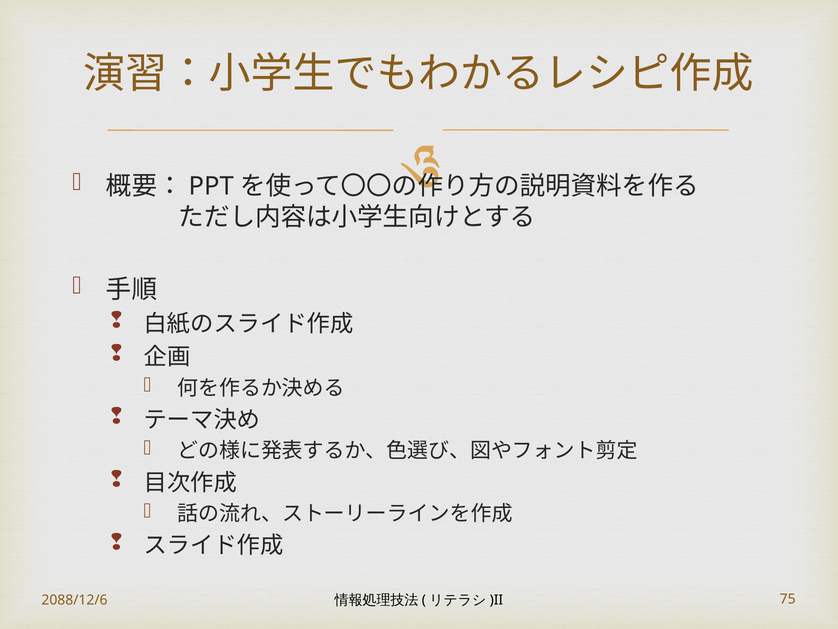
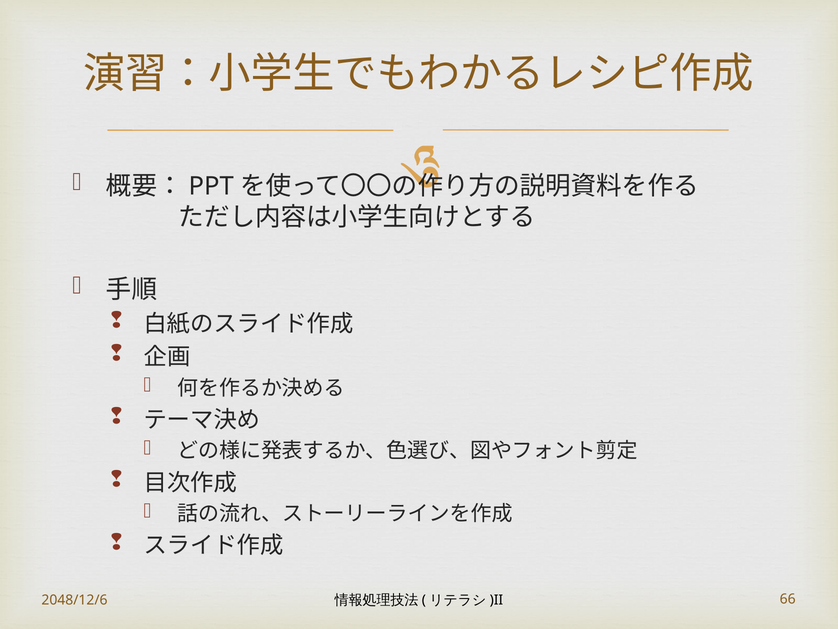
2088/12/6: 2088/12/6 -> 2048/12/6 (74, 600)
75: 75 -> 66 (788, 599)
